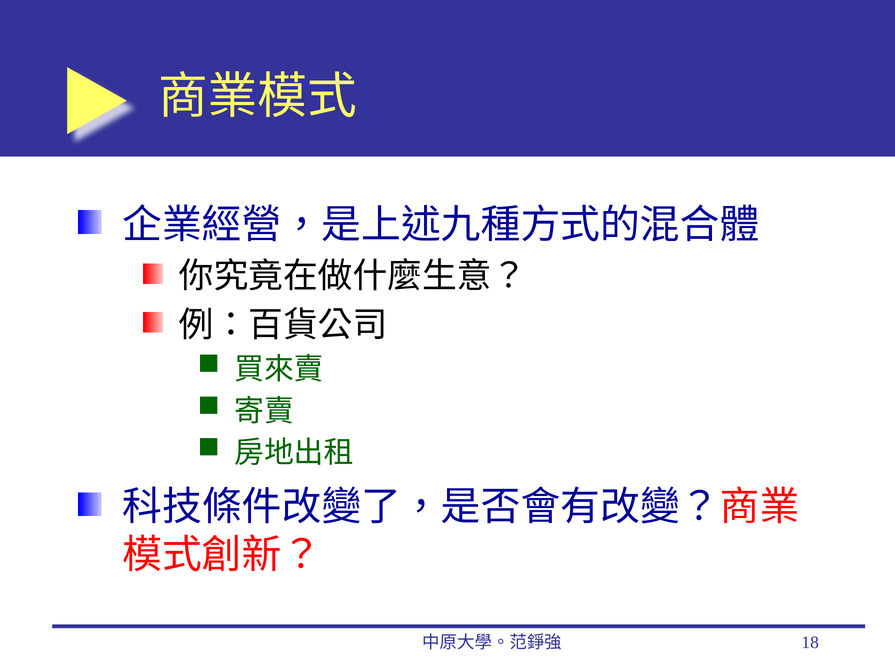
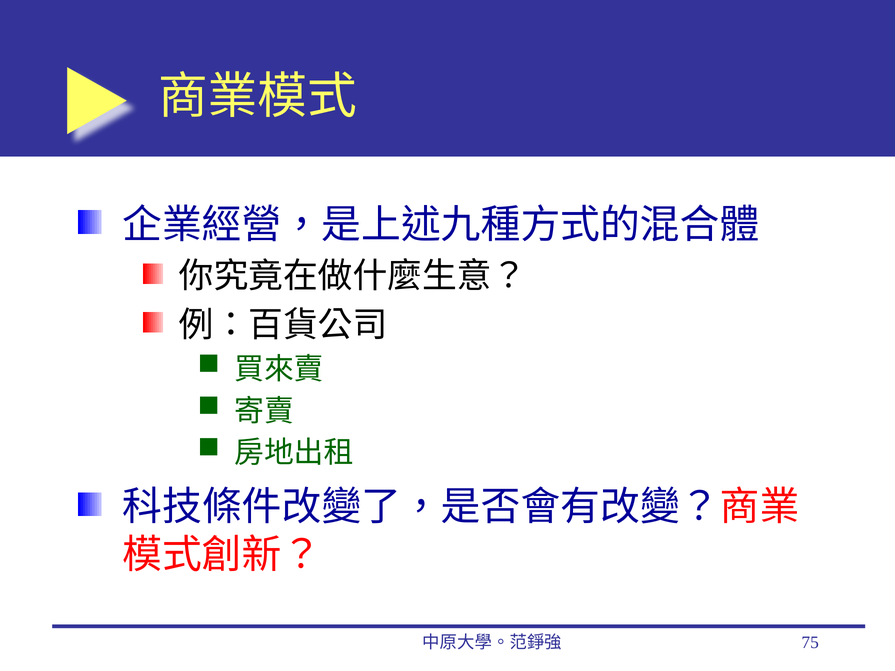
18: 18 -> 75 (810, 643)
